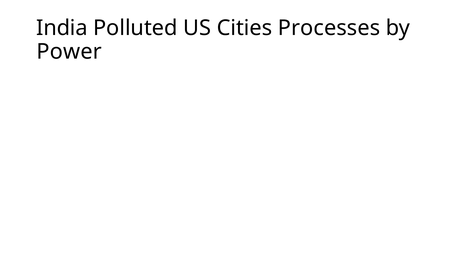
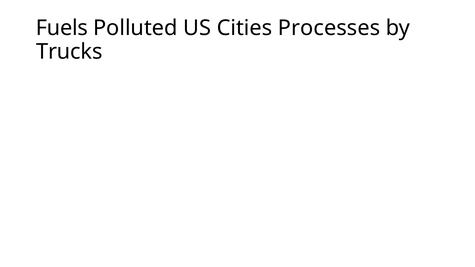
India: India -> Fuels (62, 28)
Power: Power -> Trucks (69, 52)
